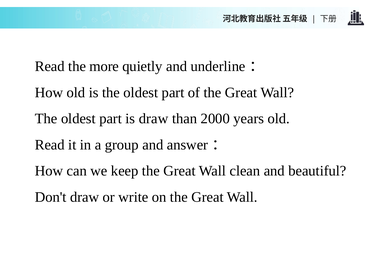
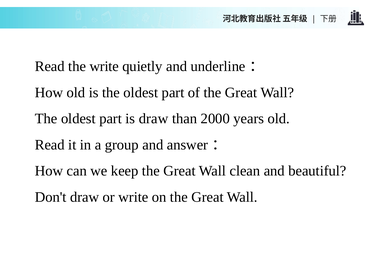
the more: more -> write (104, 66)
